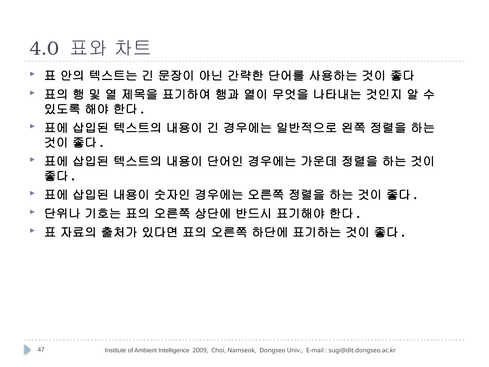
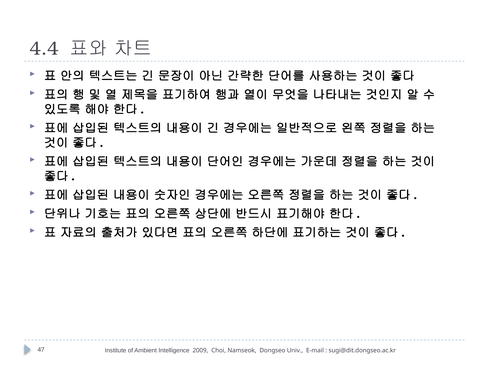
4.0: 4.0 -> 4.4 (44, 49)
